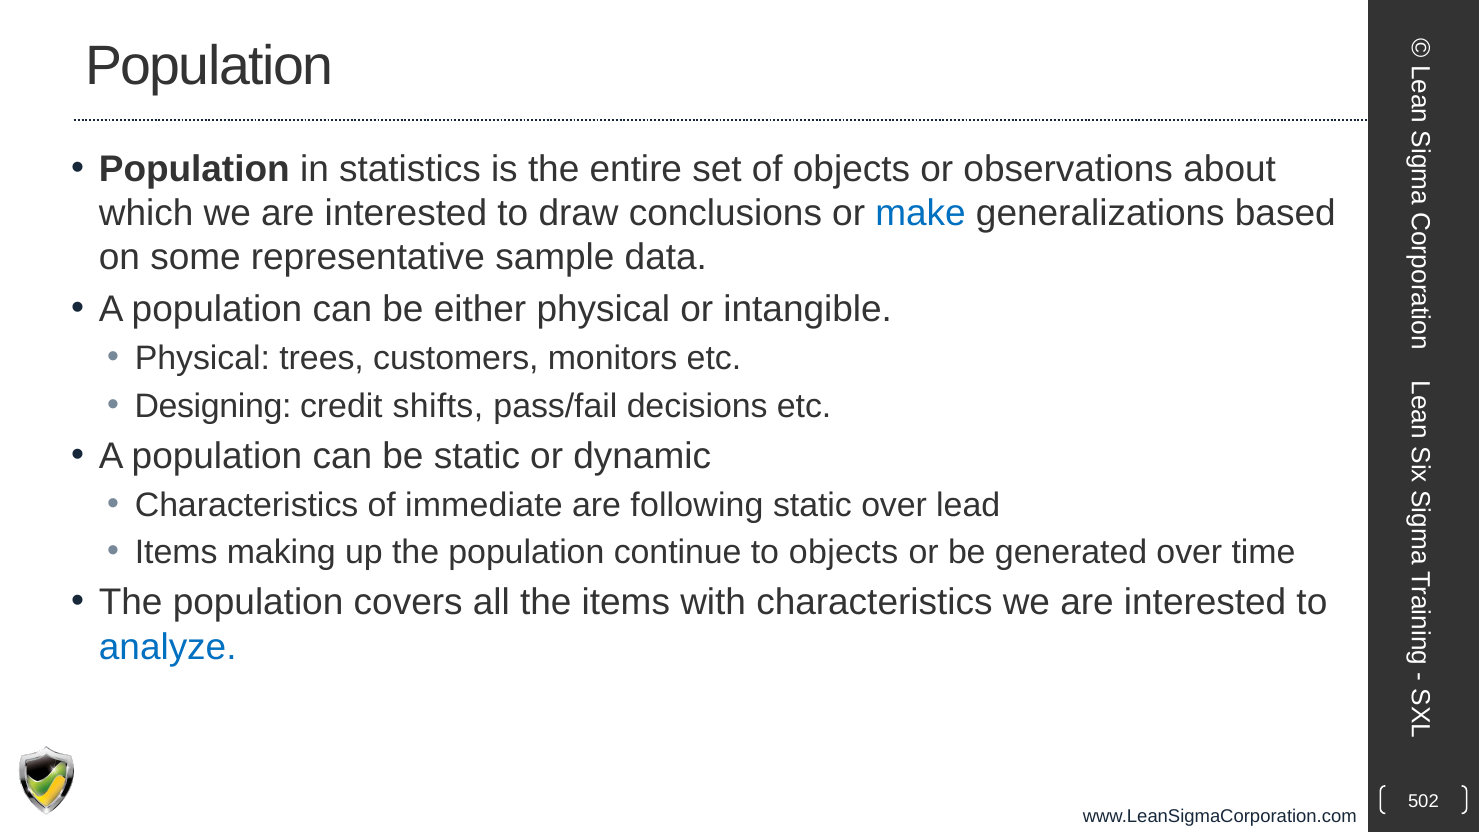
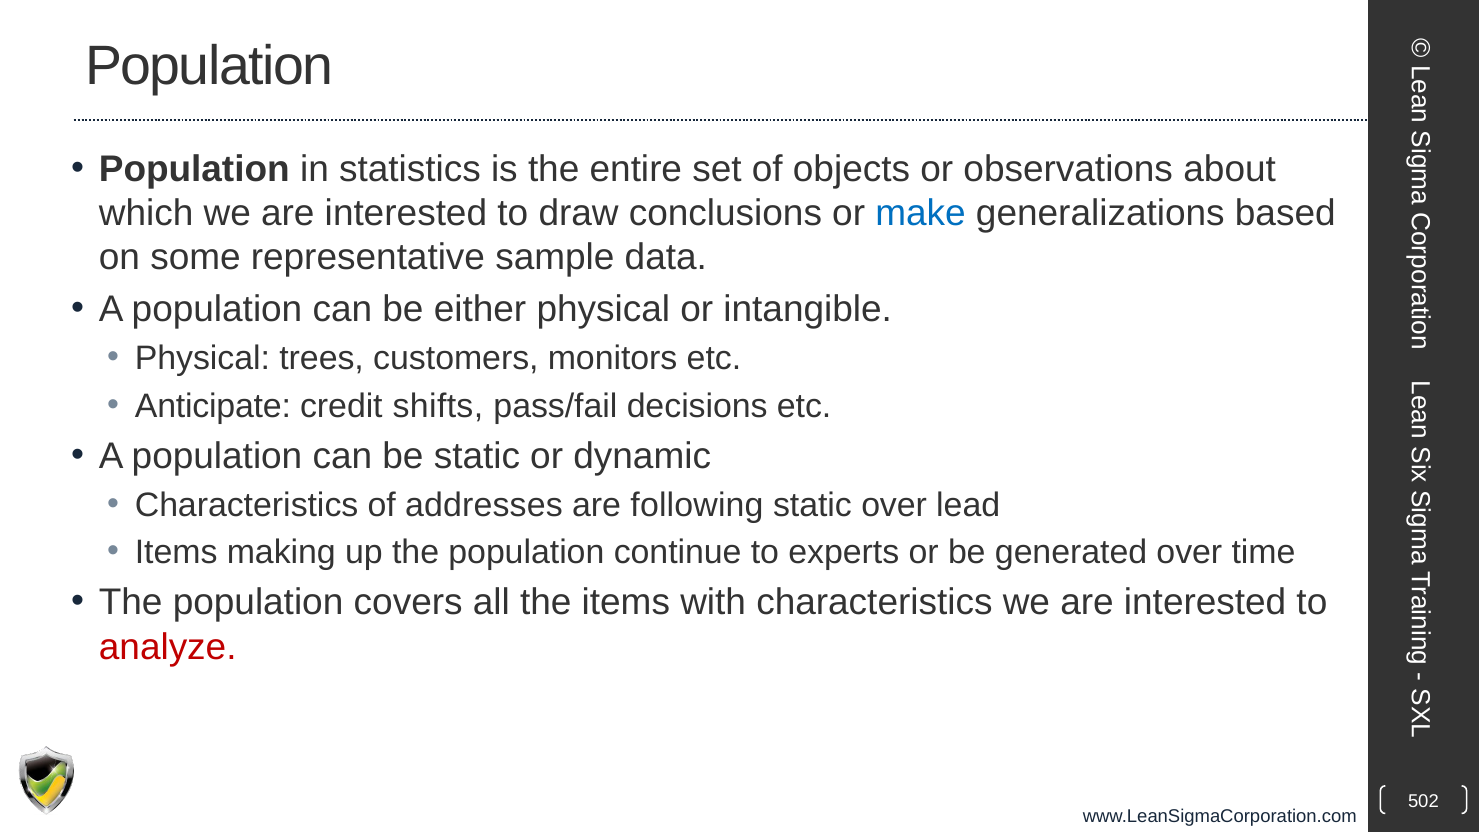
Designing: Designing -> Anticipate (213, 406)
immediate: immediate -> addresses (484, 505)
to objects: objects -> experts (844, 553)
analyze colour: blue -> red (168, 647)
